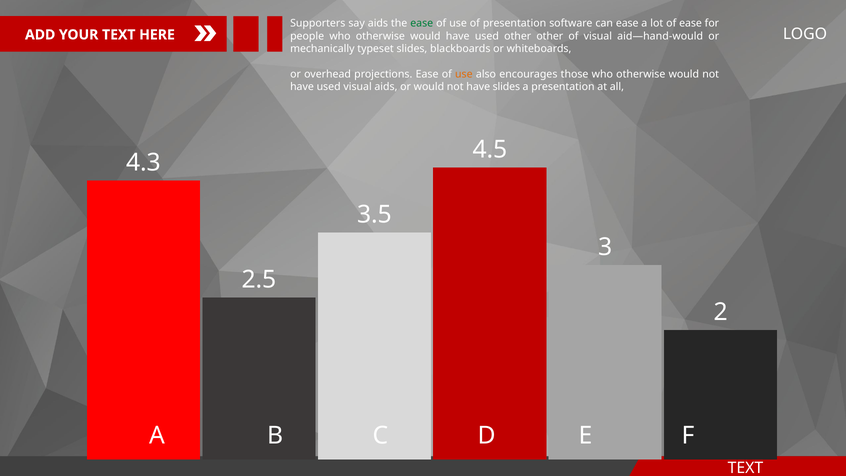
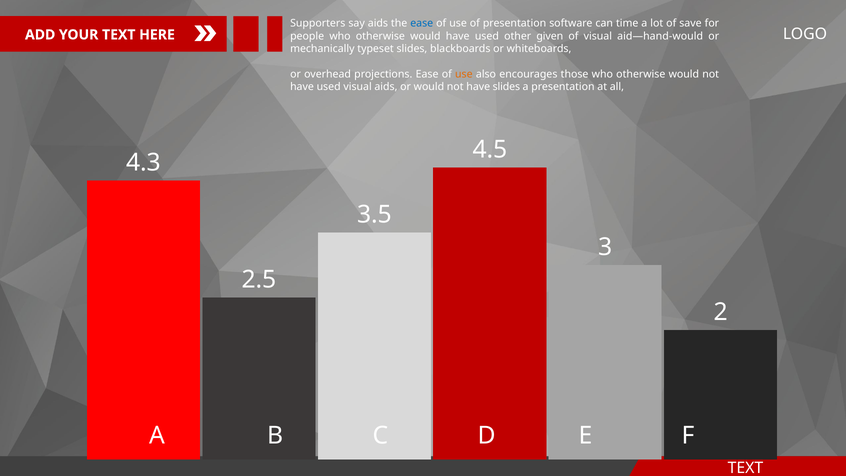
ease colour: green -> blue (422, 23)
can ease: ease -> time (627, 23)
of ease: ease -> save (690, 23)
other other: other -> given (550, 36)
